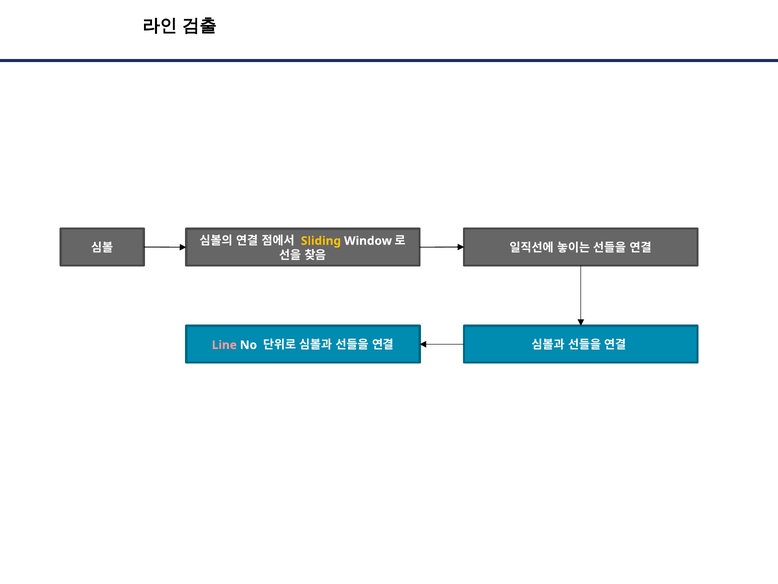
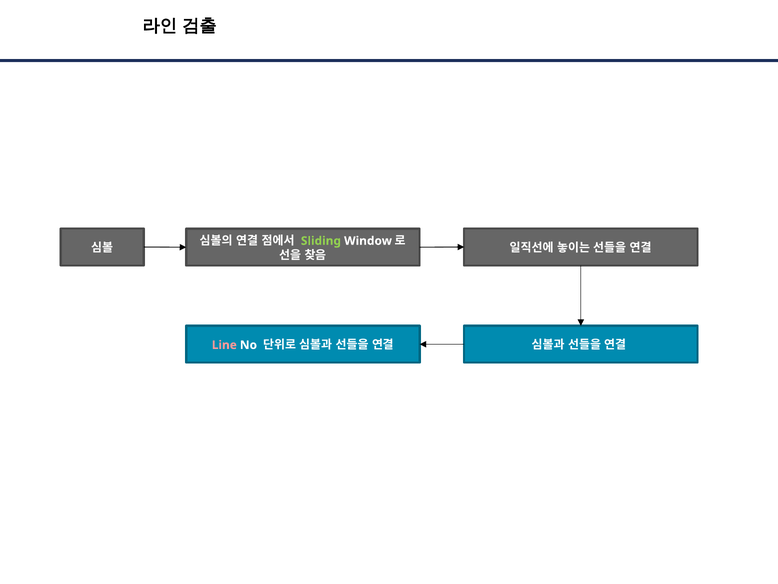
Sliding colour: yellow -> light green (321, 241)
